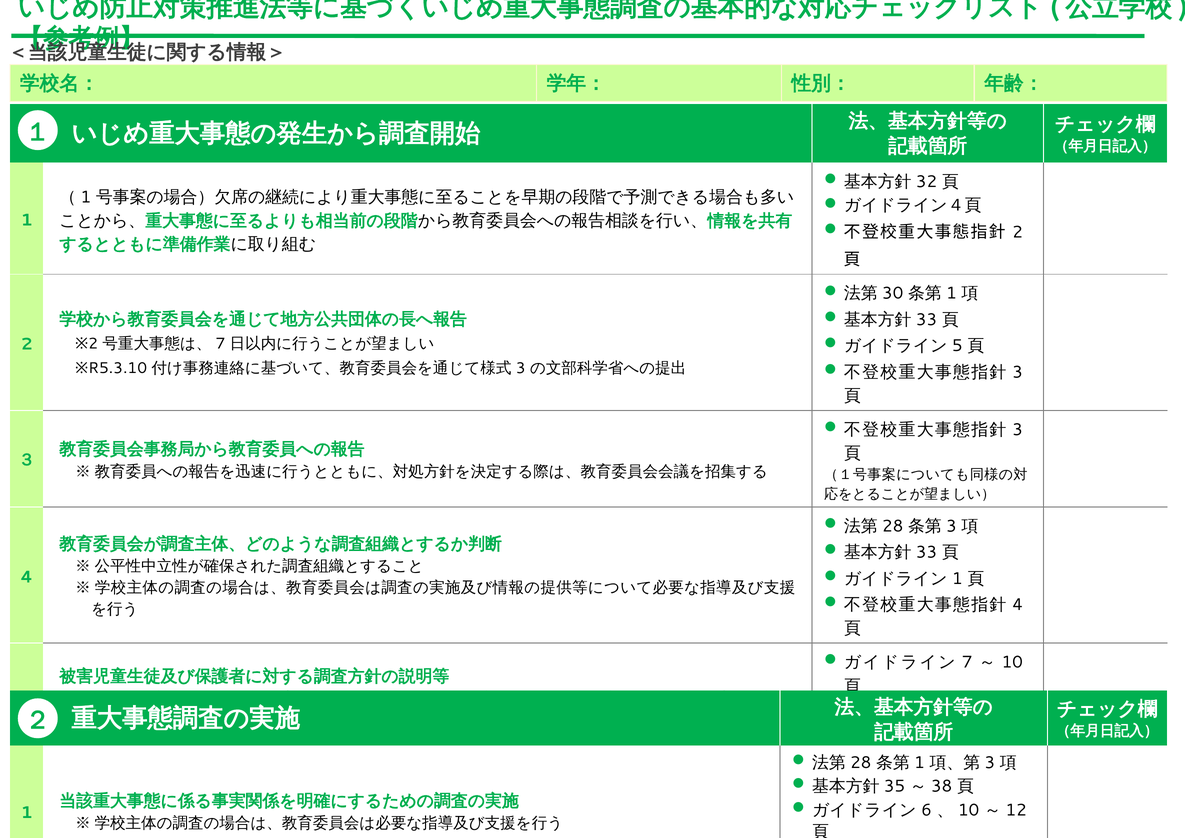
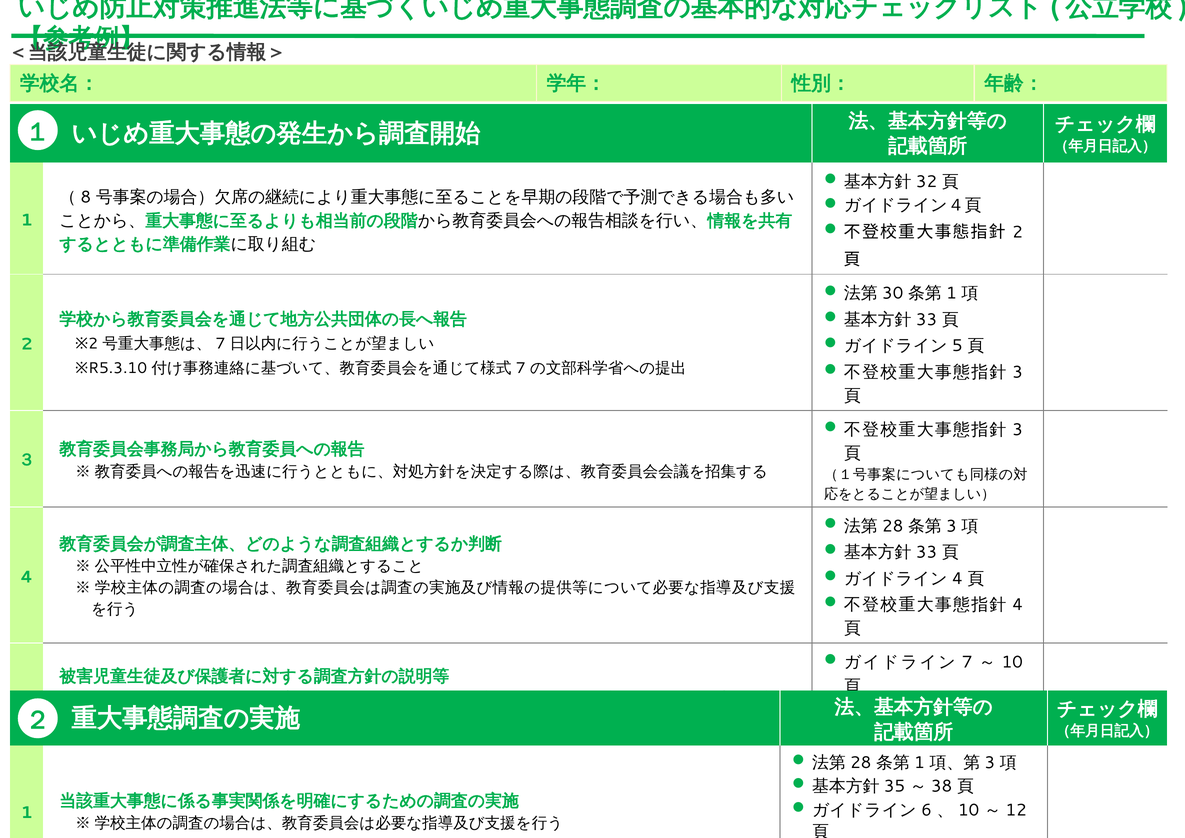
1: 1 -> 8 (86, 197)
3: 3 -> 7 (521, 368)
1: 1 -> 4 (957, 578)
